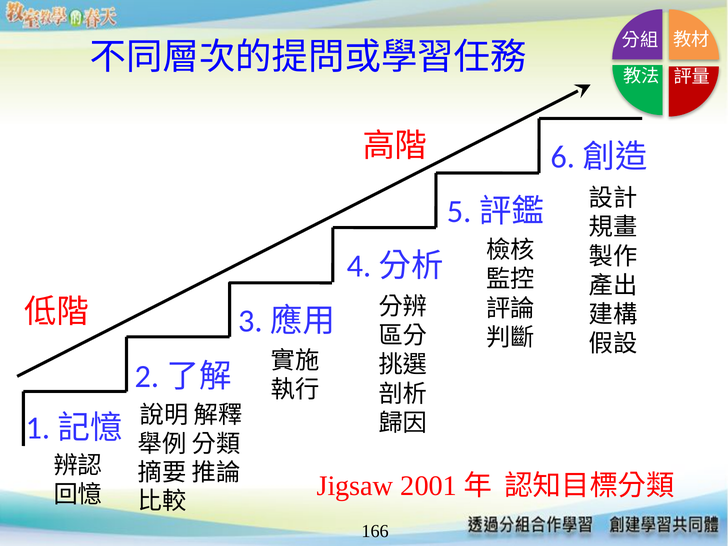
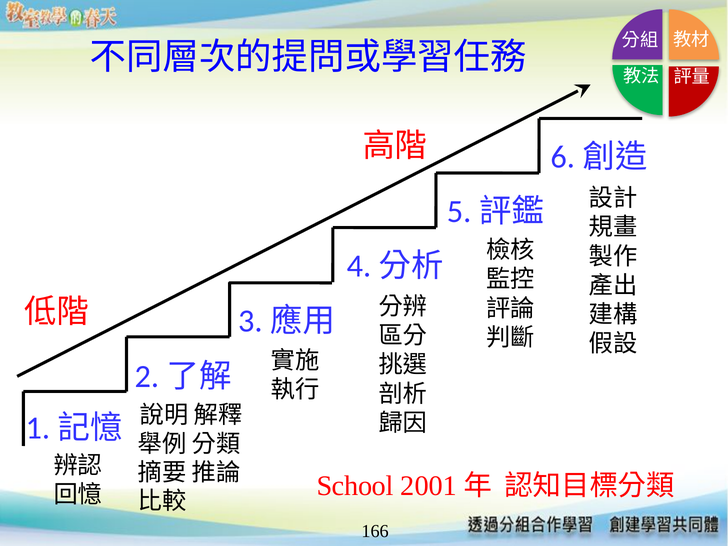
Jigsaw: Jigsaw -> School (355, 486)
